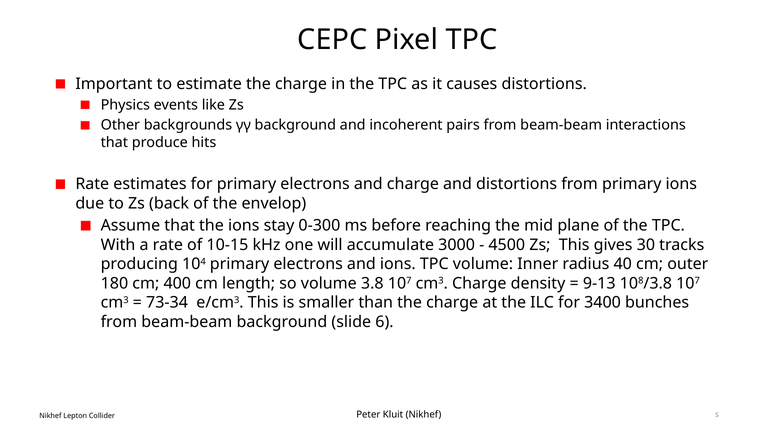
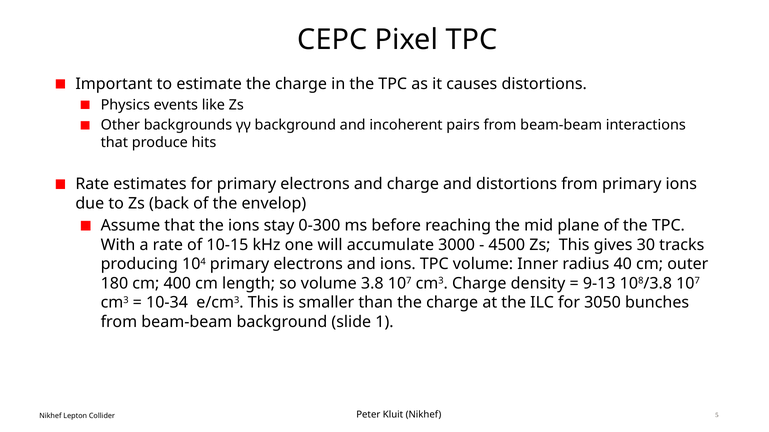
73-34: 73-34 -> 10-34 (167, 303)
3400: 3400 -> 3050 (603, 303)
6: 6 -> 1 (384, 322)
